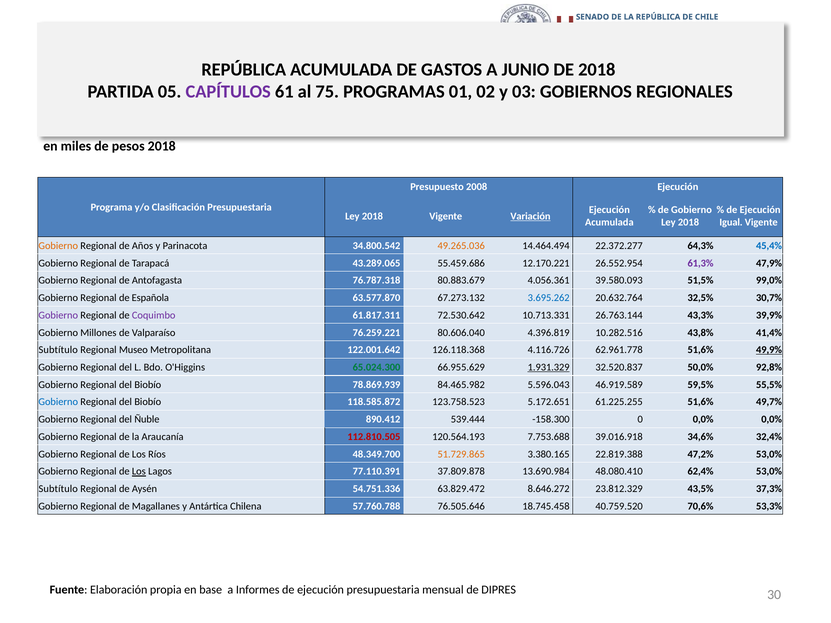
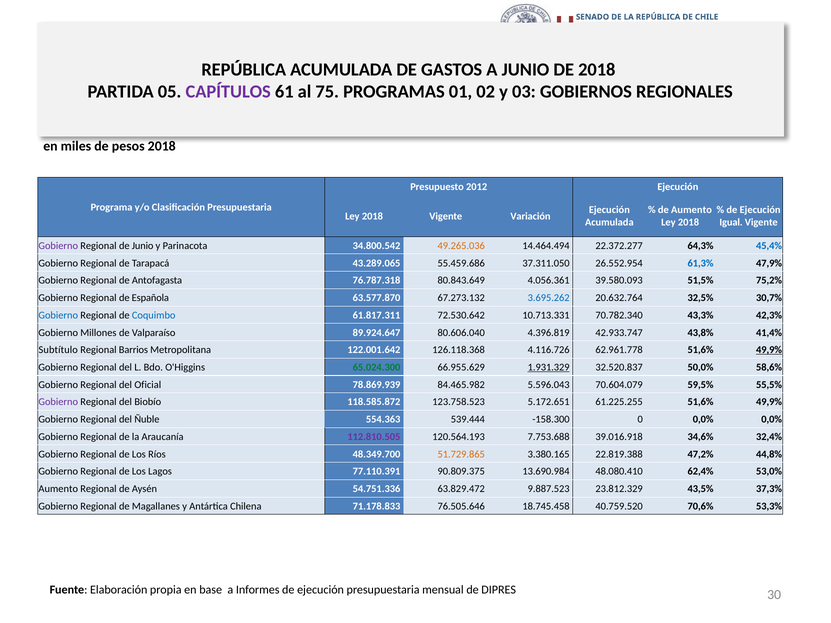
2008: 2008 -> 2012 (477, 187)
de Gobierno: Gobierno -> Aumento (692, 210)
Variación underline: present -> none (530, 216)
Gobierno colour: orange -> purple (58, 246)
de Años: Años -> Junio (143, 246)
12.170.221: 12.170.221 -> 37.311.050 (546, 263)
61,3% colour: purple -> blue (701, 263)
80.883.679: 80.883.679 -> 80.843.649 (461, 281)
99,0%: 99,0% -> 75,2% (769, 281)
Gobierno colour: purple -> blue (58, 315)
Coquimbo colour: purple -> blue (154, 315)
26.763.144: 26.763.144 -> 70.782.340 (619, 315)
39,9%: 39,9% -> 42,3% (769, 315)
76.259.221: 76.259.221 -> 89.924.647 (377, 333)
10.282.516: 10.282.516 -> 42.933.747 (619, 333)
Museo: Museo -> Barrios (133, 350)
92,8%: 92,8% -> 58,6% (769, 367)
Biobío: Biobío -> Oficial (148, 385)
46.919.589: 46.919.589 -> 70.604.079 (619, 385)
Gobierno colour: blue -> purple (58, 402)
61.225.255 51,6% 49,7%: 49,7% -> 49,9% (769, 402)
890.412: 890.412 -> 554.363 (383, 420)
112.810.505 colour: red -> purple (374, 437)
47,2% 53,0%: 53,0% -> 44,8% (769, 454)
Los underline: present -> none (139, 472)
37.809.878: 37.809.878 -> 90.809.375 (461, 472)
Subtítulo: Subtítulo -> Aumento (58, 489)
8.646.272: 8.646.272 -> 9.887.523 (549, 489)
57.760.788: 57.760.788 -> 71.178.833 (377, 506)
